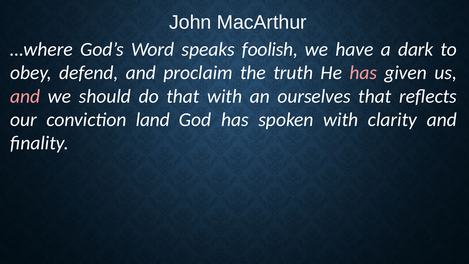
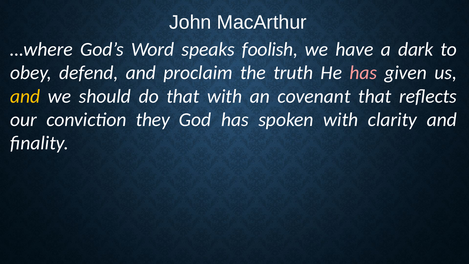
and colour: pink -> yellow (25, 96)
ourselves: ourselves -> covenant (314, 96)
land: land -> they (153, 120)
